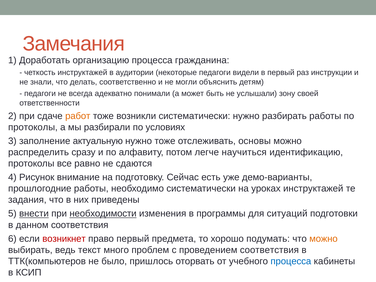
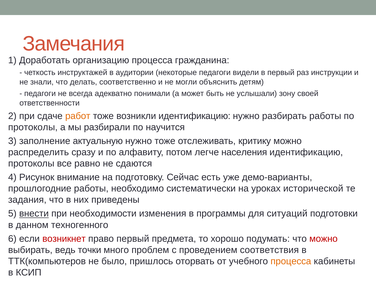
возникли систематически: систематически -> идентификацию (194, 116)
условиях: условиях -> научится (165, 127)
основы: основы -> критику (255, 141)
научиться: научиться -> населения (244, 152)
уроках инструктажей: инструктажей -> исторической (313, 189)
необходимости underline: present -> none (103, 214)
данном соответствия: соответствия -> техногенного (80, 225)
можно colour: orange -> red (324, 239)
текст: текст -> точки (90, 250)
процесса colour: blue -> orange (291, 261)
